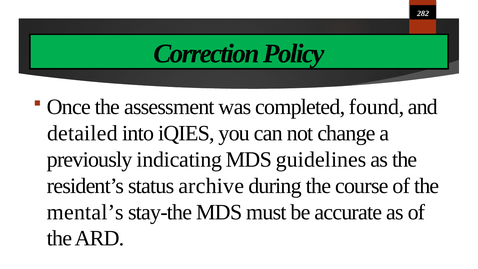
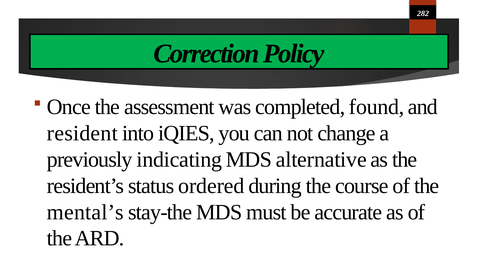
detailed: detailed -> resident (82, 133)
guidelines: guidelines -> alternative (321, 159)
archive: archive -> ordered (211, 186)
